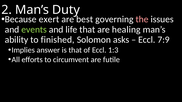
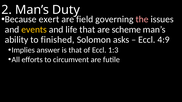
best: best -> field (85, 19)
events colour: light green -> yellow (34, 30)
healing: healing -> scheme (126, 30)
7:9: 7:9 -> 4:9 (164, 40)
